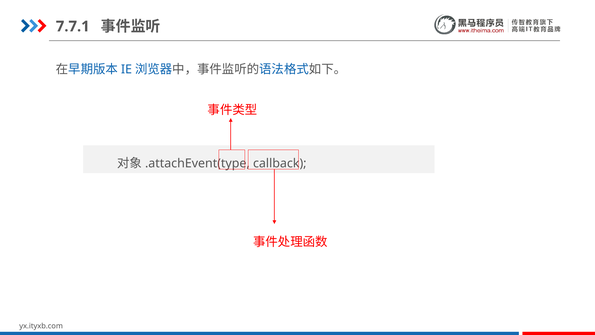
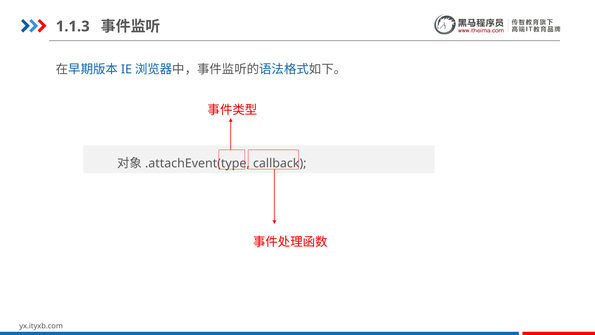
7.7.1: 7.7.1 -> 1.1.3 (73, 26)
